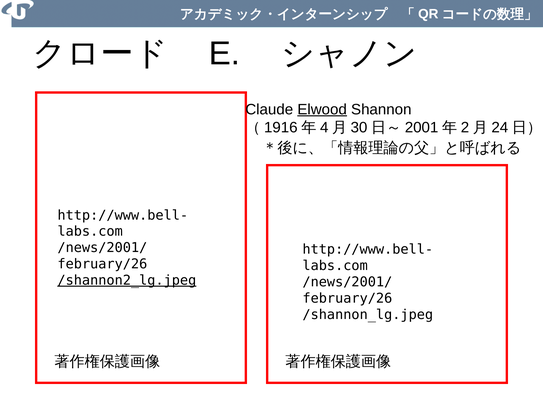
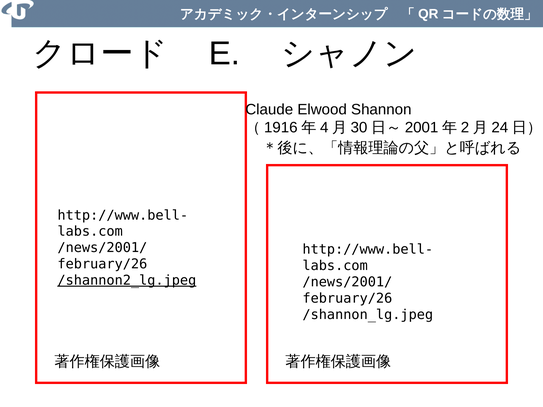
Elwood underline: present -> none (322, 109)
